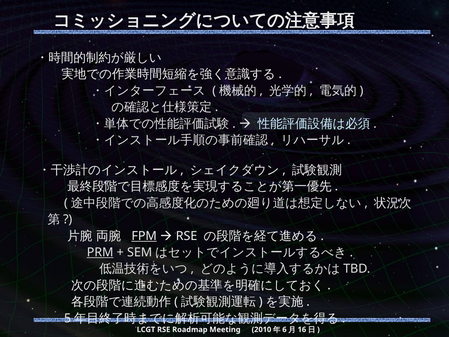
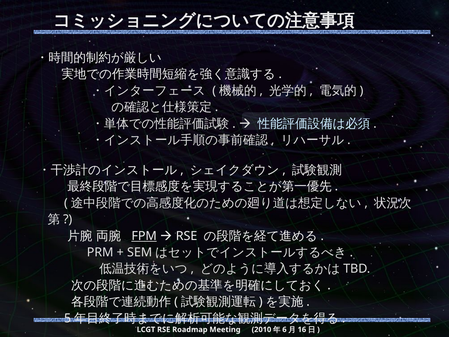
PRM underline: present -> none (100, 252)
